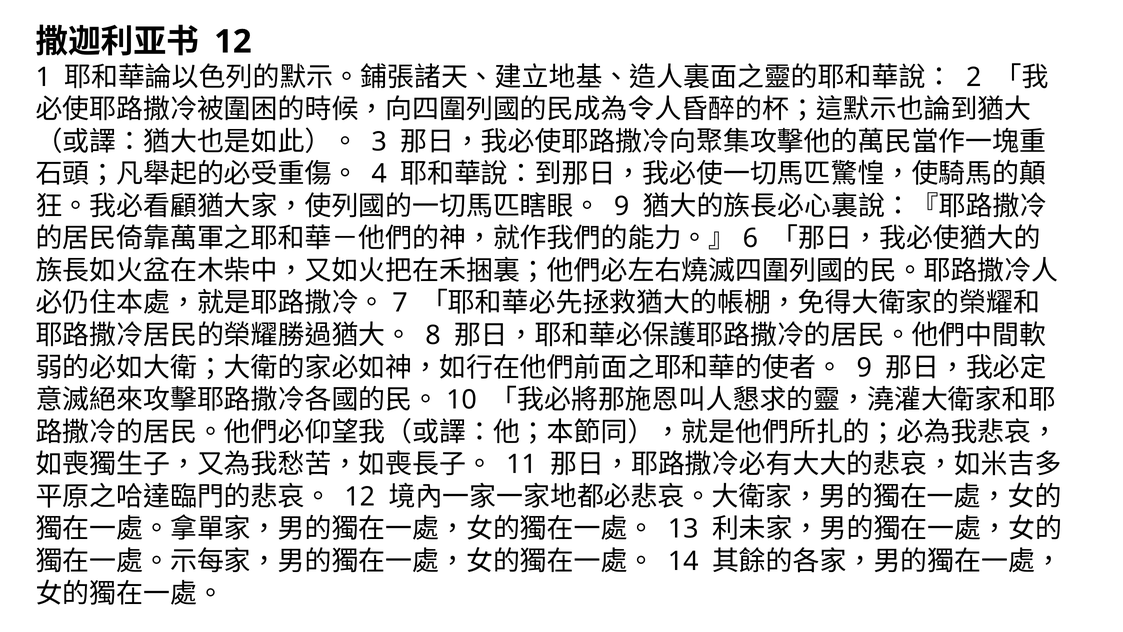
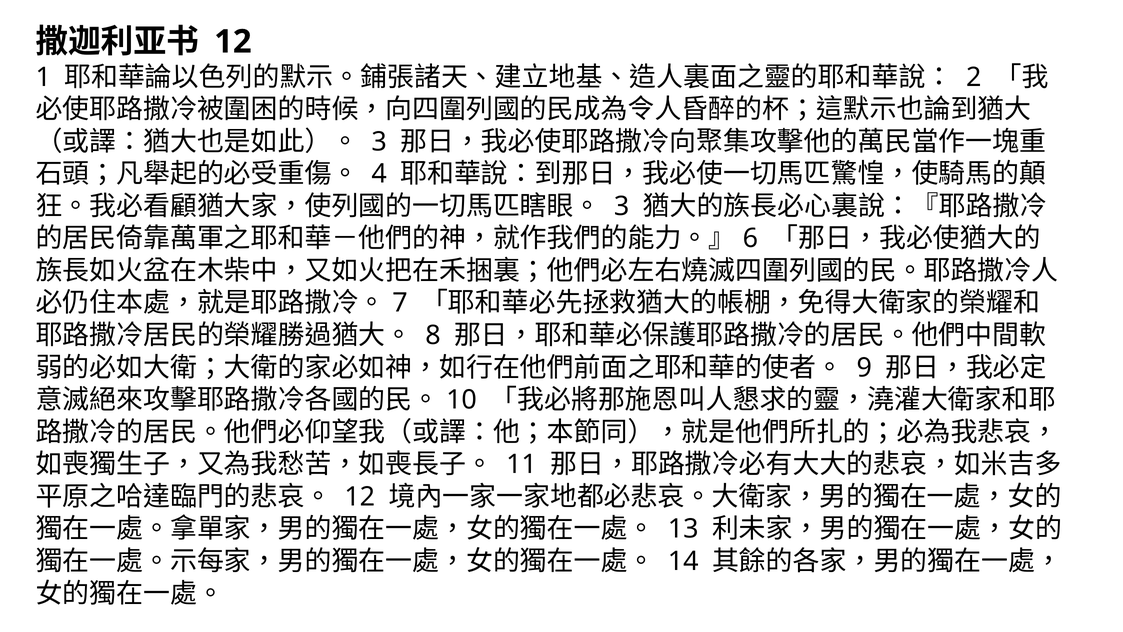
9: 9 -> 3 (622, 206)
